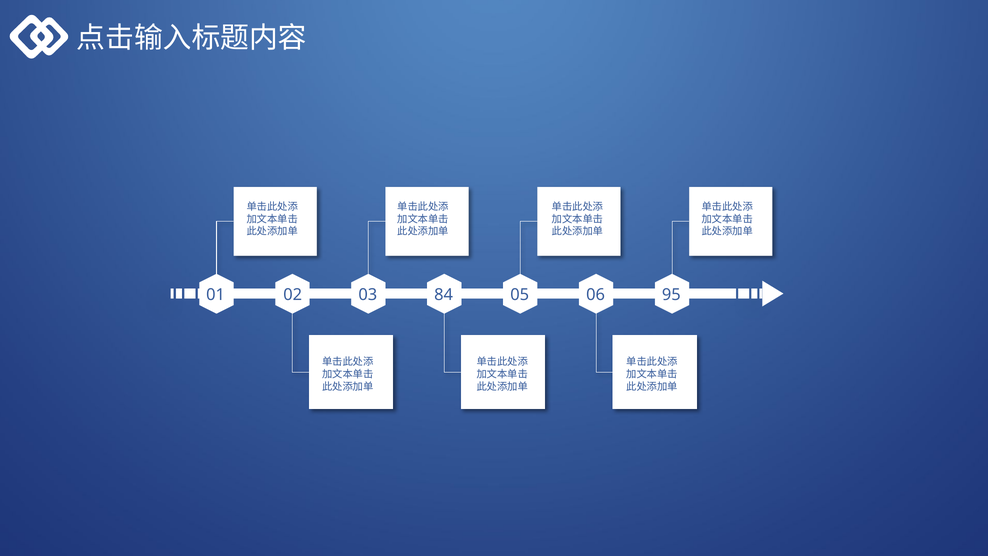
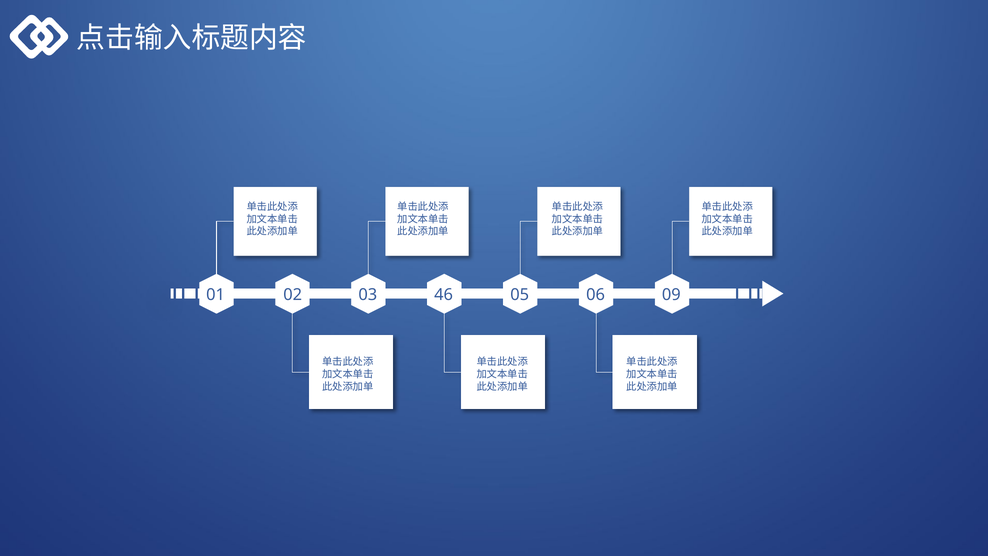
84: 84 -> 46 (444, 295)
95: 95 -> 09 (671, 295)
